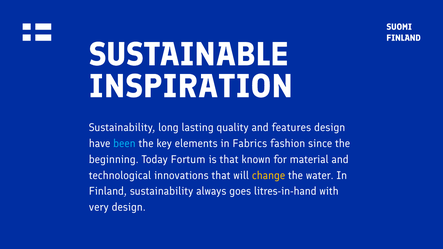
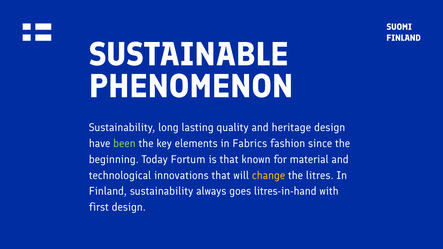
INSPIRATION: INSPIRATION -> PHENOMENON (191, 86)
features: features -> heritage (291, 128)
been colour: light blue -> light green (124, 144)
water: water -> litres (320, 176)
very: very -> first (99, 207)
